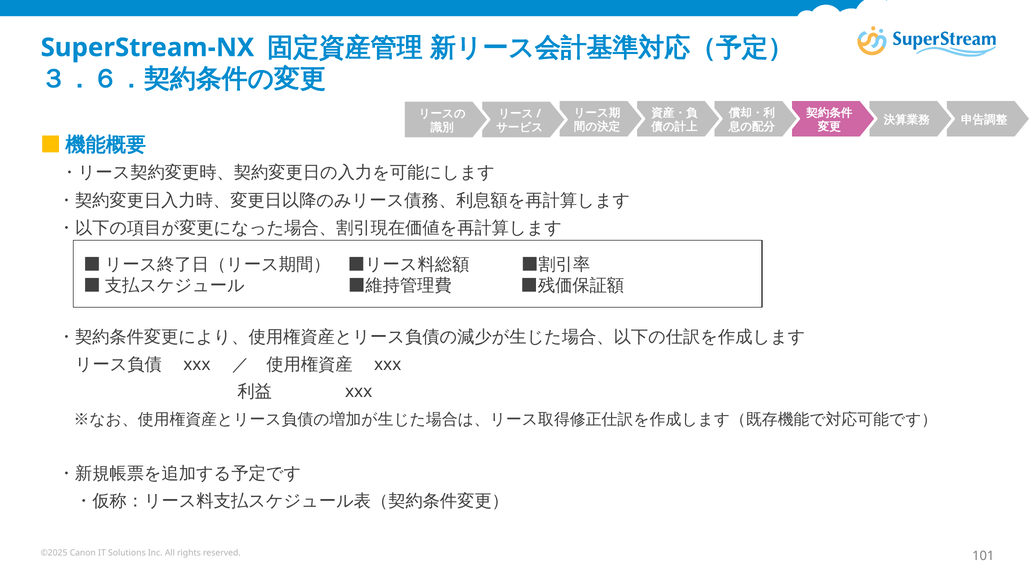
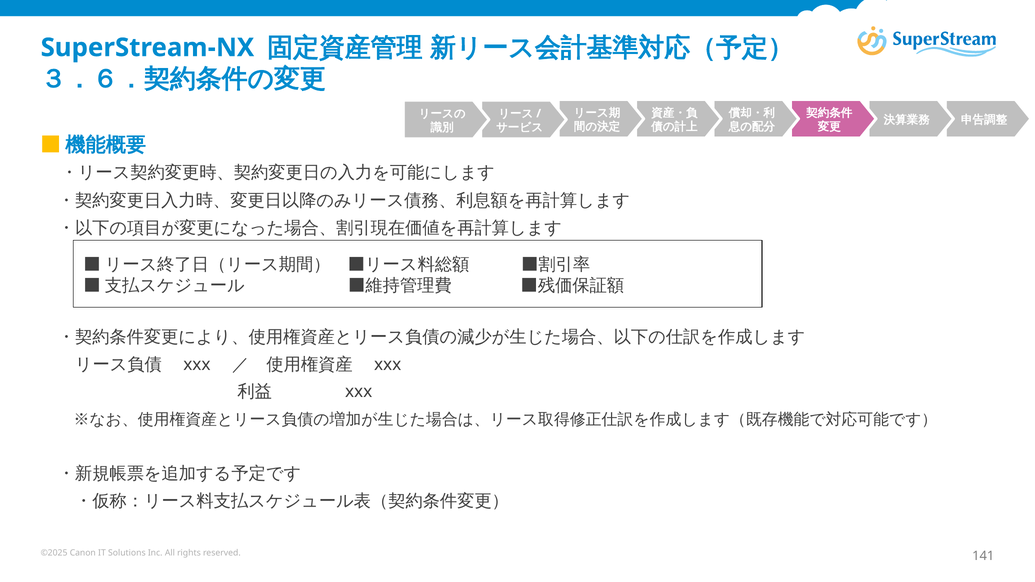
101: 101 -> 141 (983, 556)
